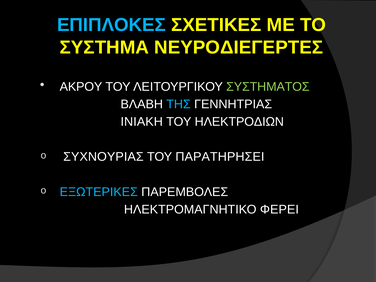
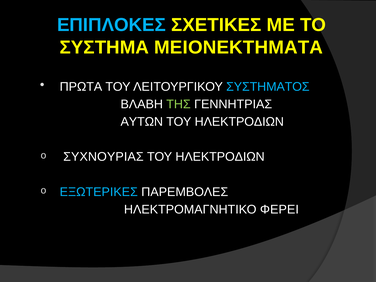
ΝΕΥΡΟΔΙΕΓΕΡΤΕΣ: ΝΕΥΡΟΔΙΕΓΕΡΤΕΣ -> ΜΕΙΟΝΕΚΤΗΜΑΤΑ (239, 47)
ΑΚΡΟΥ: ΑΚΡΟΥ -> ΠΡΩΤΑ (81, 87)
ΣΥΣΤΗΜΑΤΟΣ colour: light green -> light blue (268, 87)
ΤΗΣ colour: light blue -> light green (178, 104)
ΙΝΙΑΚΗ: ΙΝΙΑΚΗ -> ΑΥΤΩΝ (142, 122)
ΠΑΡΑΤΗΡΗΣΕΙ: ΠΑΡΑΤΗΡΗΣΕΙ -> ΗΛΕΚΤΡΟΔΙΩΝ (220, 157)
